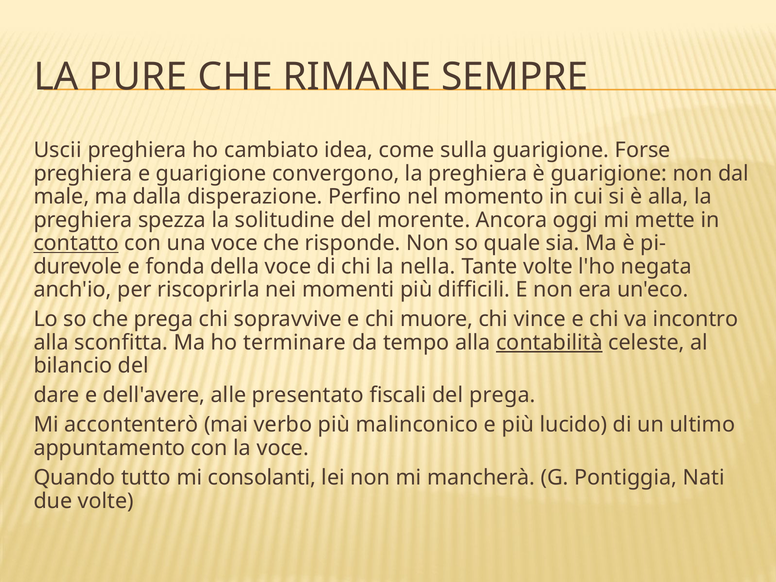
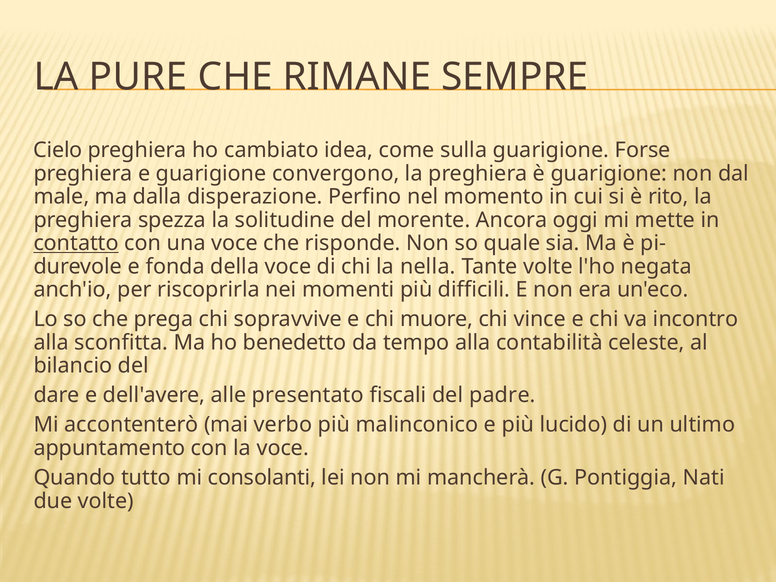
Uscii: Uscii -> Cielo (58, 150)
è alla: alla -> rito (668, 197)
terminare: terminare -> benedetto (295, 343)
contabilità underline: present -> none (549, 343)
del prega: prega -> padre (502, 395)
